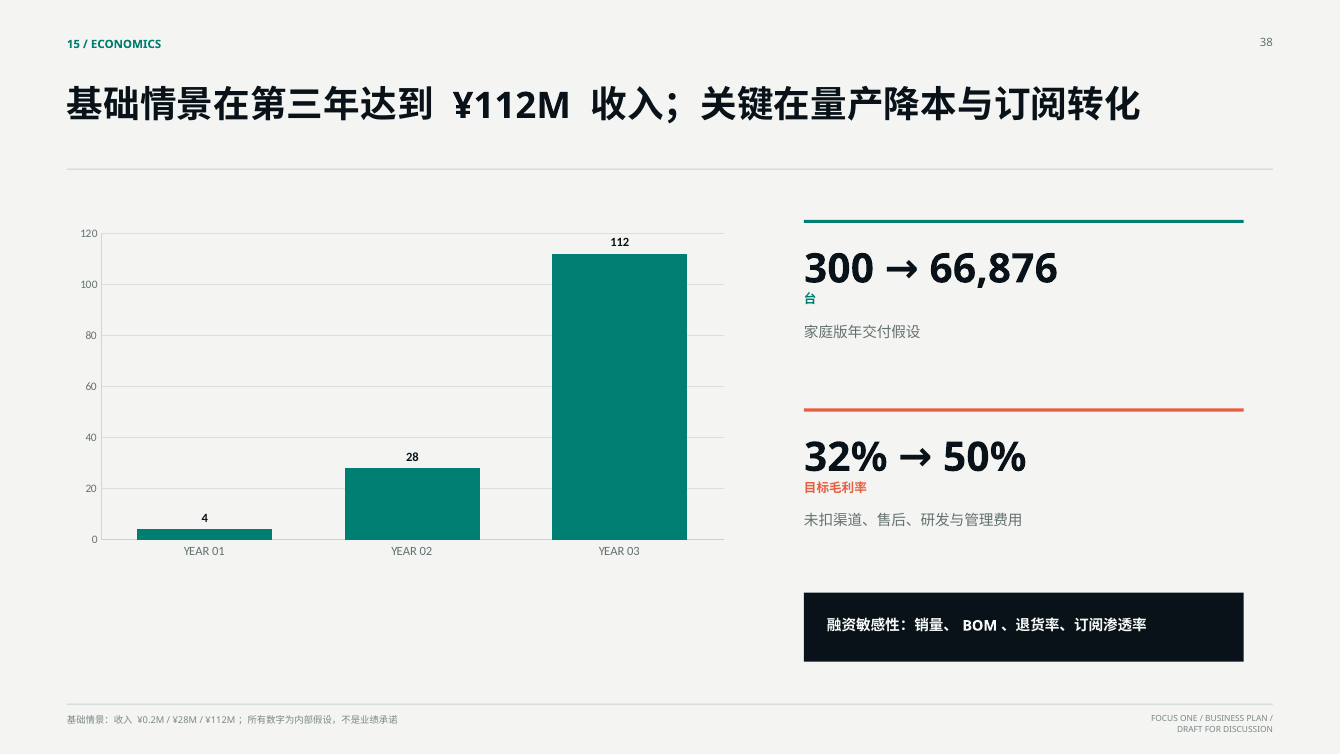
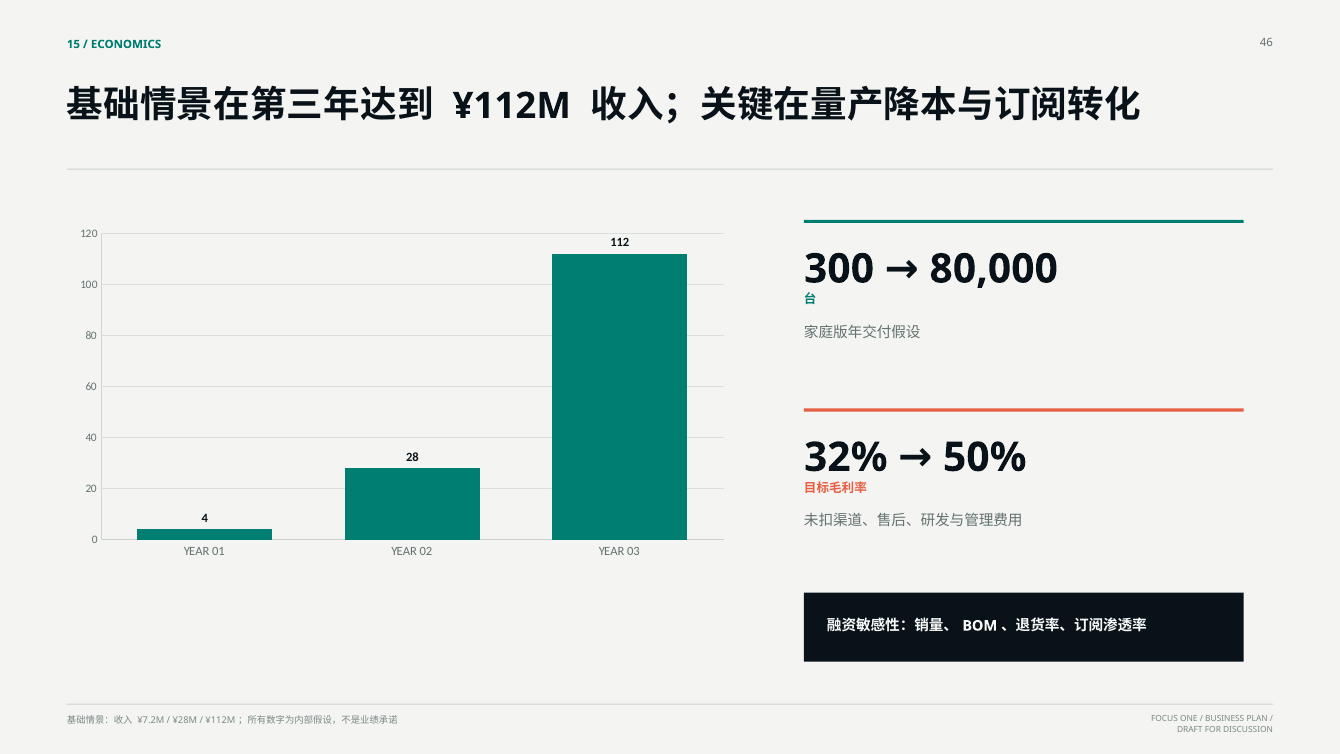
38: 38 -> 46 (1266, 43)
66,876: 66,876 -> 80,000 (994, 269)
¥0.2M: ¥0.2M -> ¥7.2M (151, 721)
